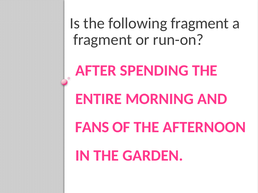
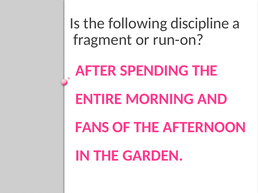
following fragment: fragment -> discipline (200, 23)
